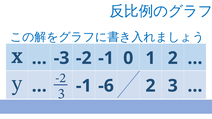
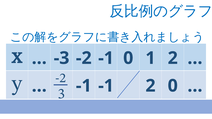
-1 -6: -6 -> -1 (106, 86)
2 3: 3 -> 0 (173, 86)
